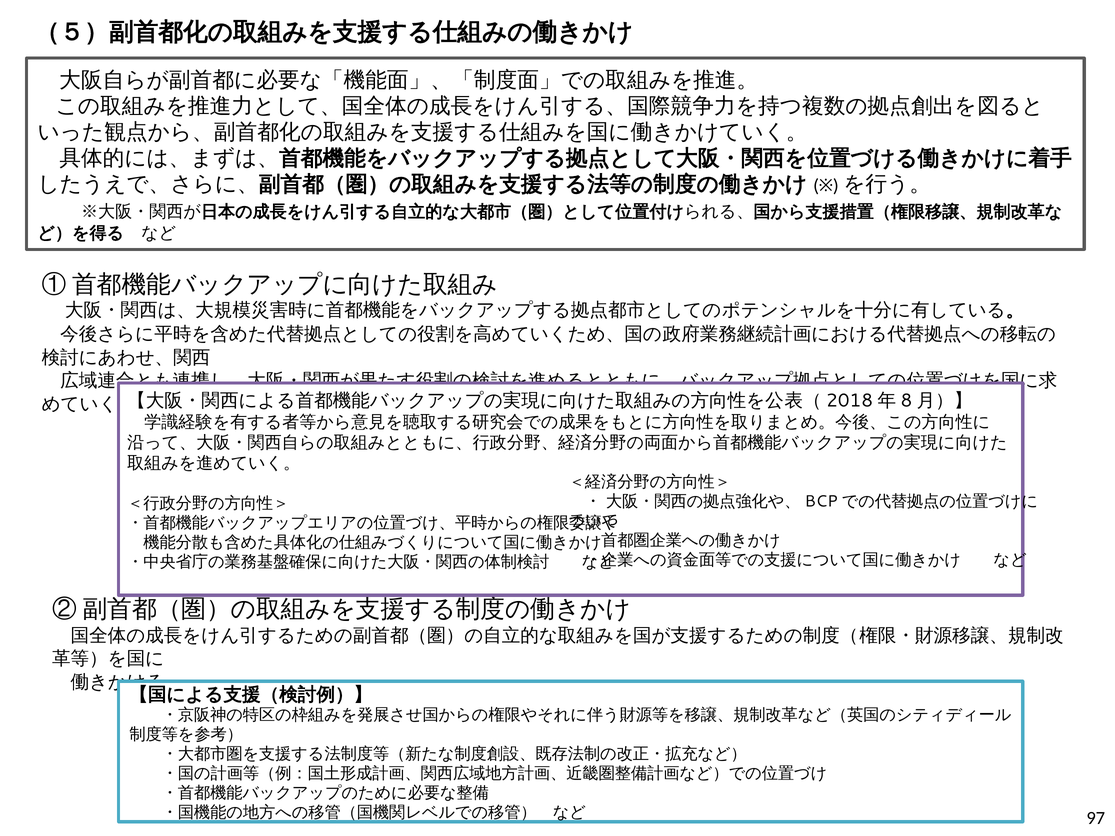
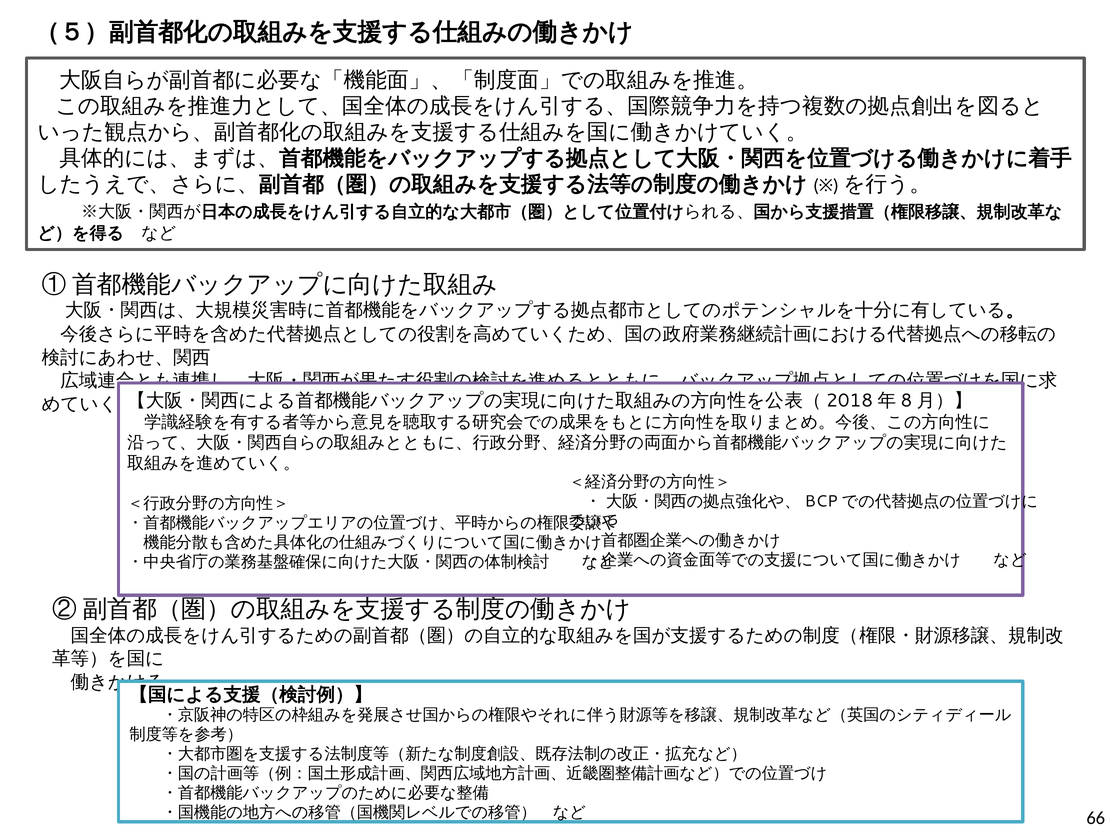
97: 97 -> 66 (1096, 818)
